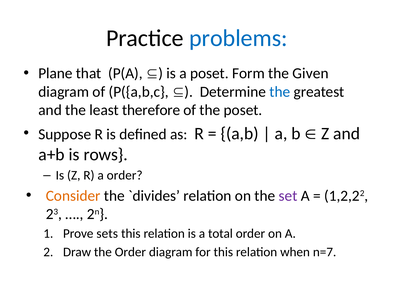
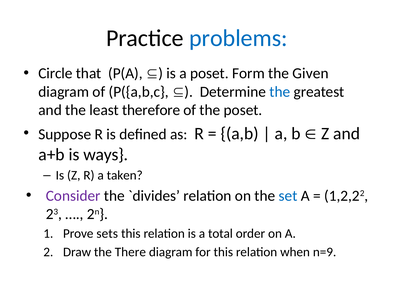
Plane: Plane -> Circle (55, 73)
rows: rows -> ways (106, 154)
a order: order -> taken (125, 175)
Consider colour: orange -> purple (73, 195)
set colour: purple -> blue (288, 195)
the Order: Order -> There (130, 252)
n=7: n=7 -> n=9 (325, 252)
